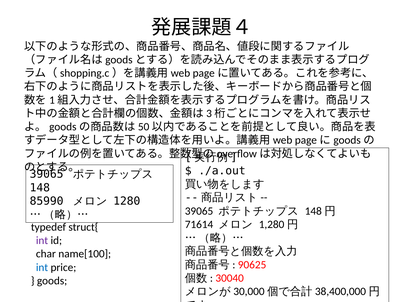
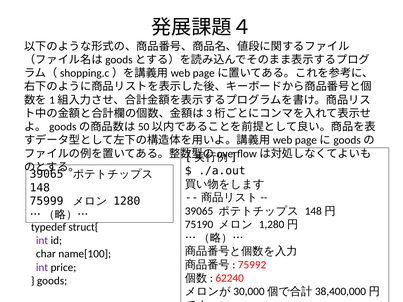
85990: 85990 -> 75999 (47, 201)
71614: 71614 -> 75190 (199, 225)
90625: 90625 -> 75992 (252, 265)
int colour: blue -> purple (42, 268)
30040: 30040 -> 62240 (230, 278)
